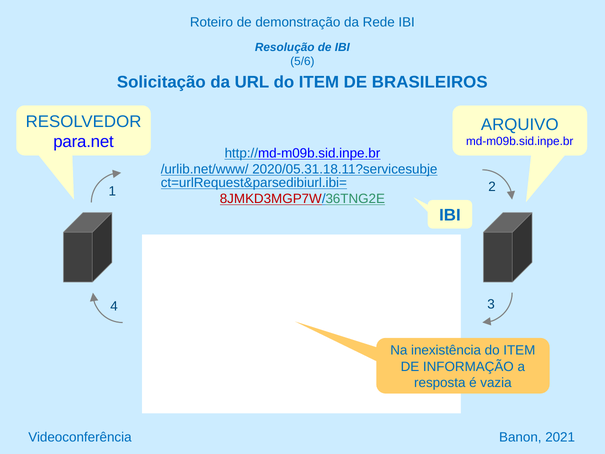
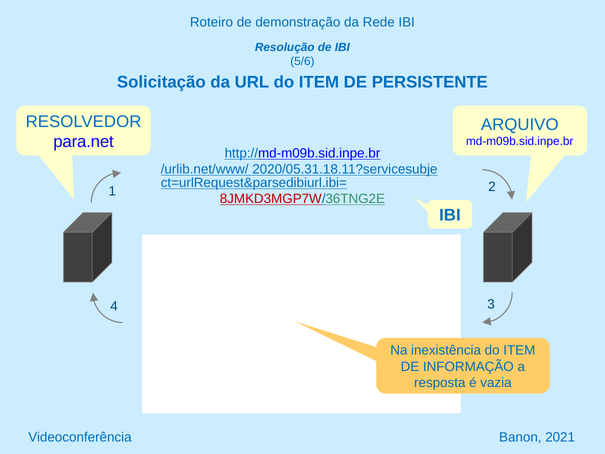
BRASILEIROS: BRASILEIROS -> PERSISTENTE (430, 82)
